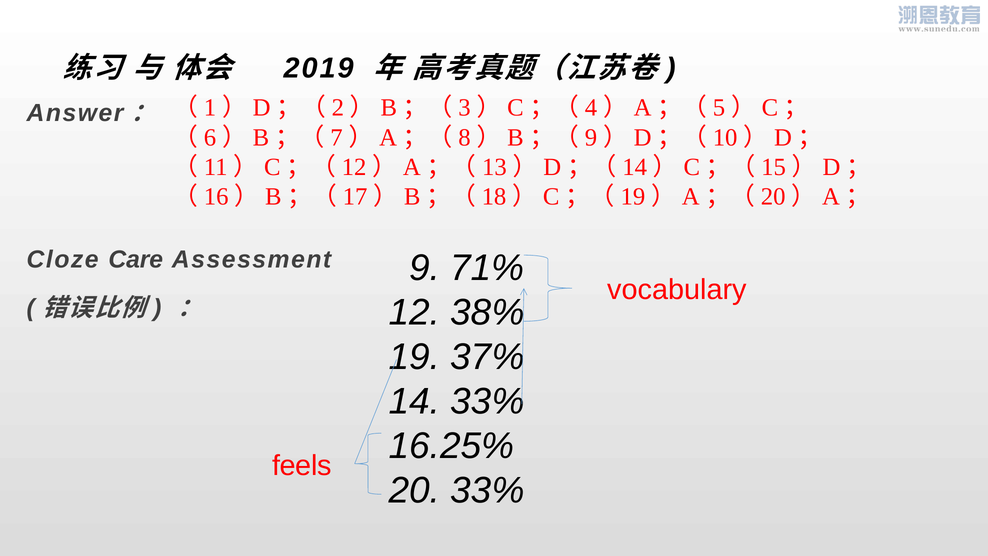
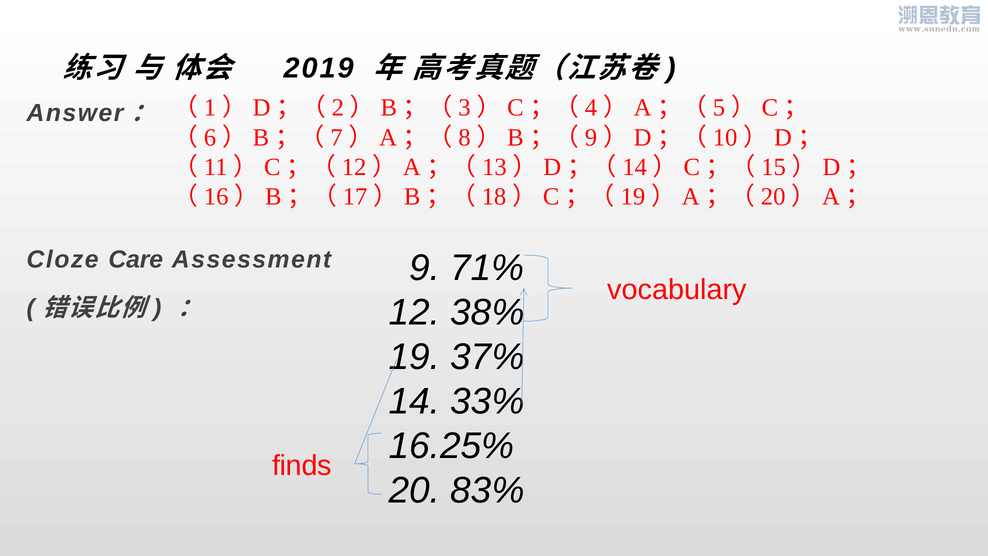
feels: feels -> finds (302, 465)
20 33%: 33% -> 83% (487, 490)
